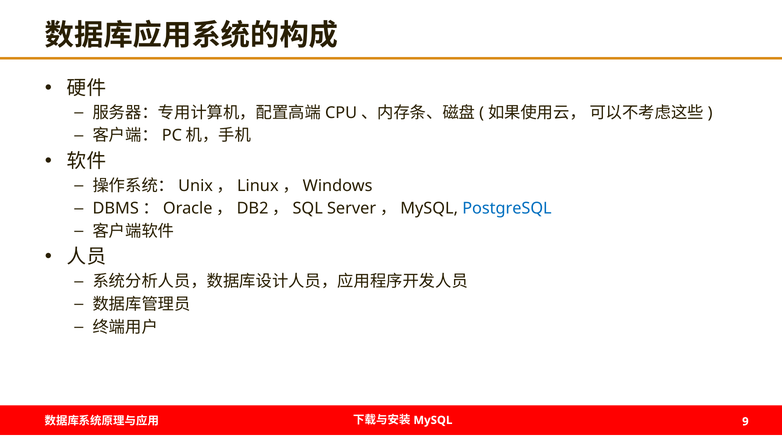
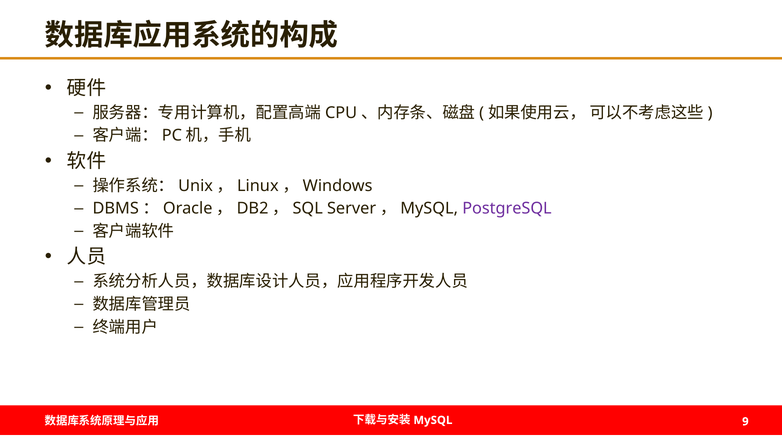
PostgreSQL colour: blue -> purple (507, 209)
